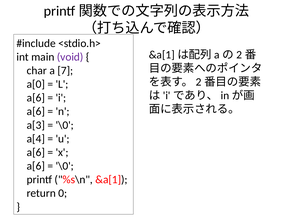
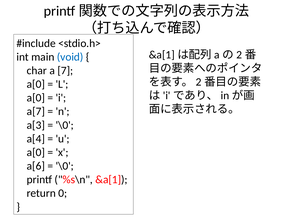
void colour: purple -> blue (70, 57)
a[6: a[6 -> a[0 (36, 98)
a[6: a[6 -> a[7 (36, 111)
a[6: a[6 -> a[0 (36, 152)
